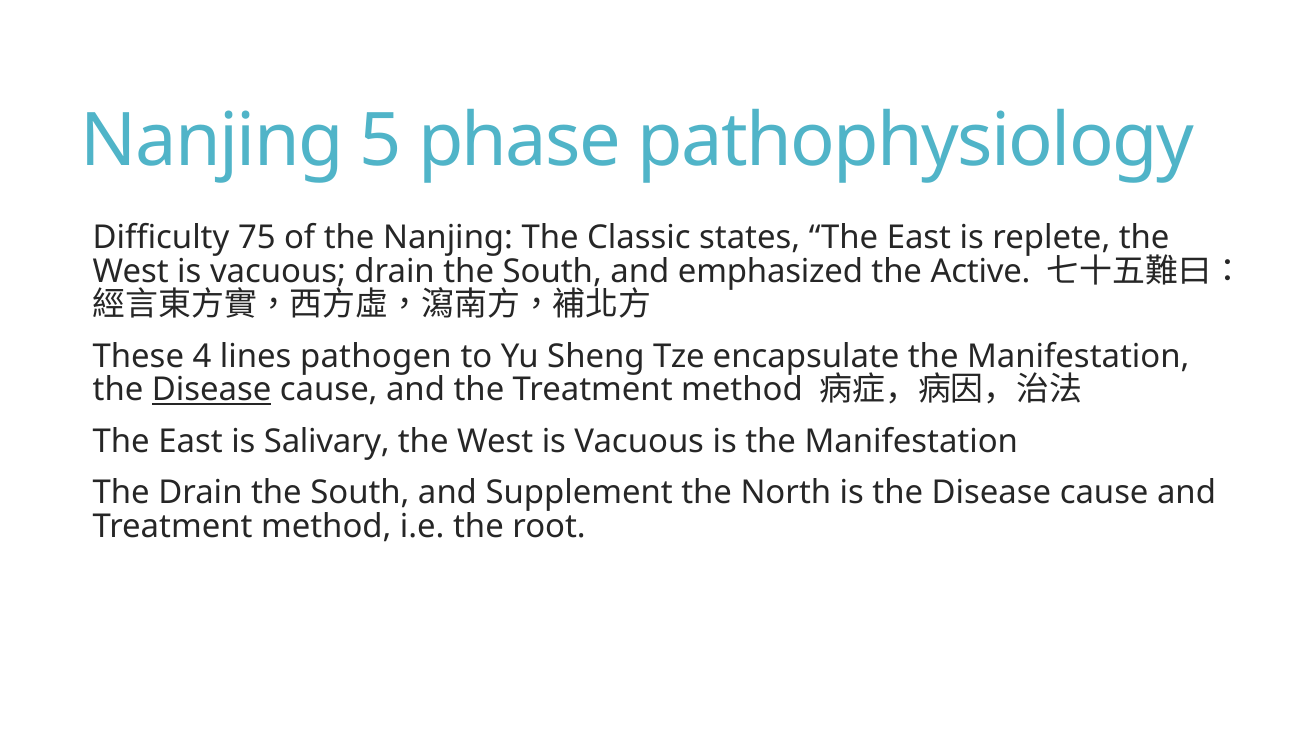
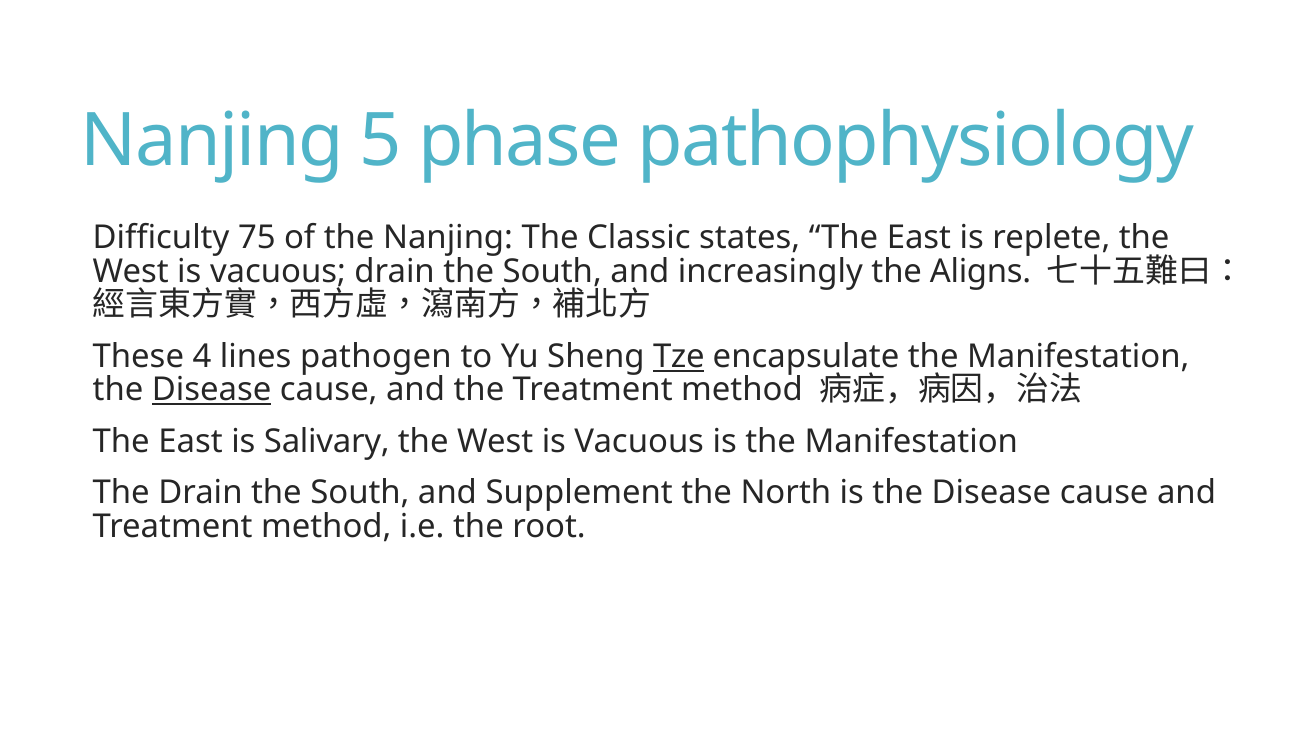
emphasized: emphasized -> increasingly (770, 271)
Active: Active -> Aligns (981, 271)
Tze underline: none -> present (679, 356)
